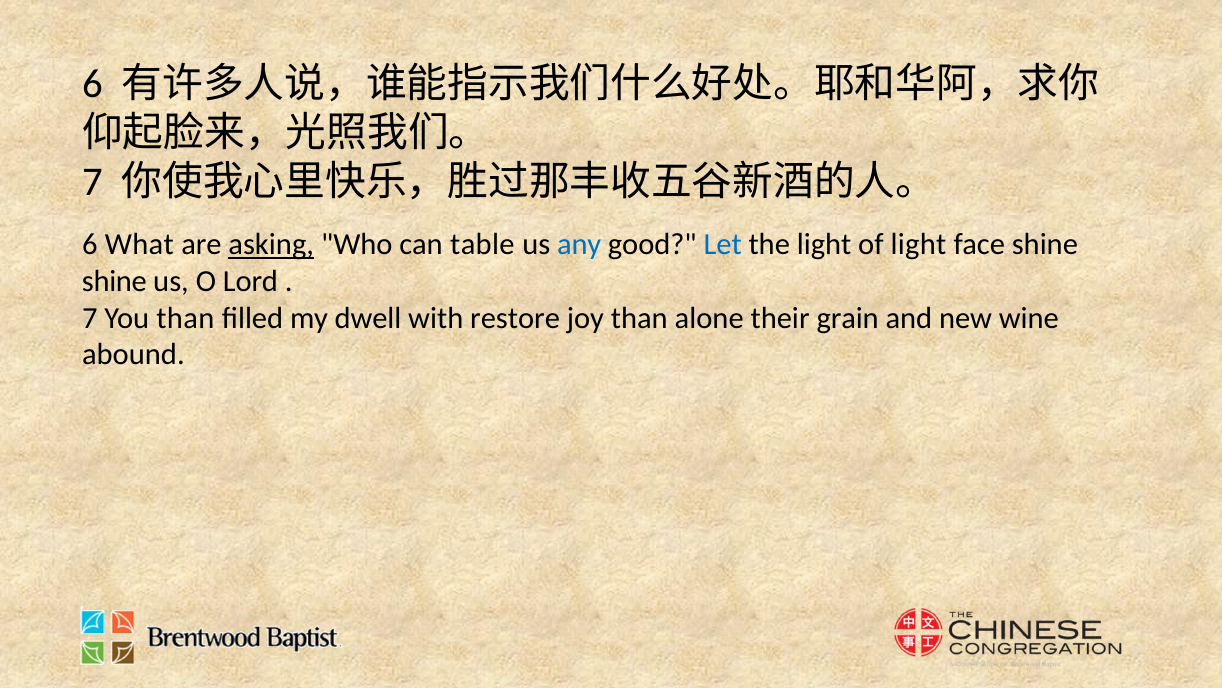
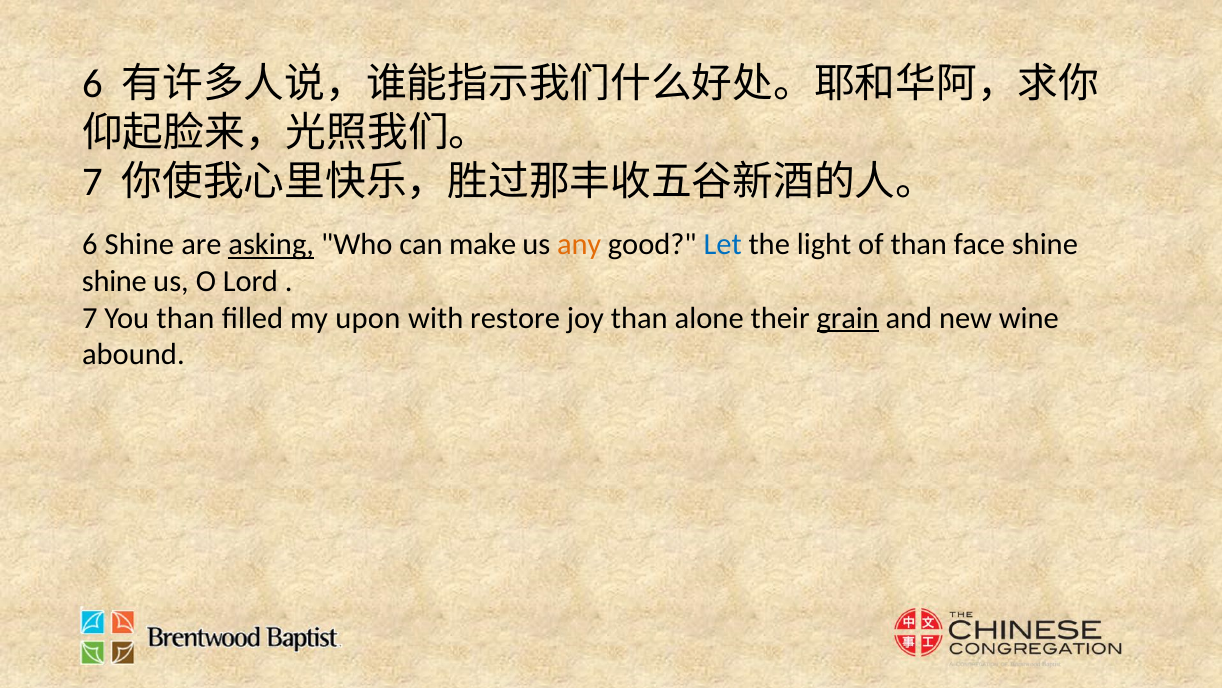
6 What: What -> Shine (139, 244)
table: table -> make (483, 244)
any colour: blue -> orange (579, 244)
of light: light -> than (919, 244)
dwell: dwell -> upon (368, 318)
grain underline: none -> present (848, 318)
